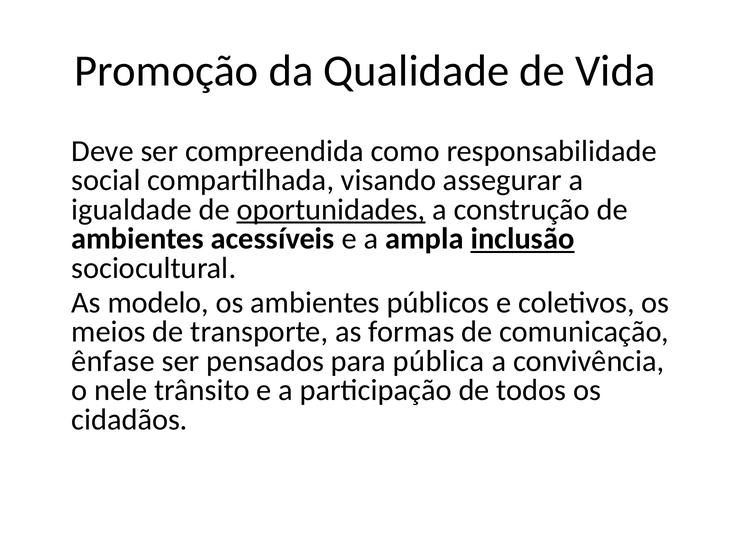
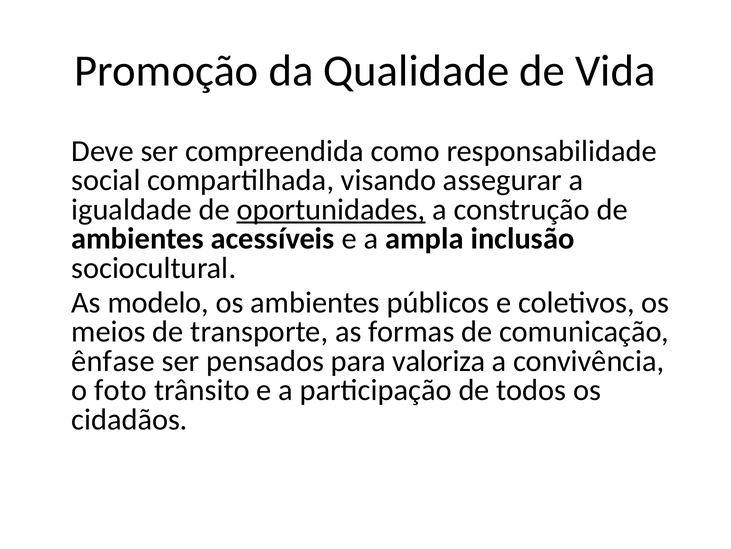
inclusão underline: present -> none (523, 238)
pública: pública -> valoriza (439, 361)
nele: nele -> foto (120, 390)
